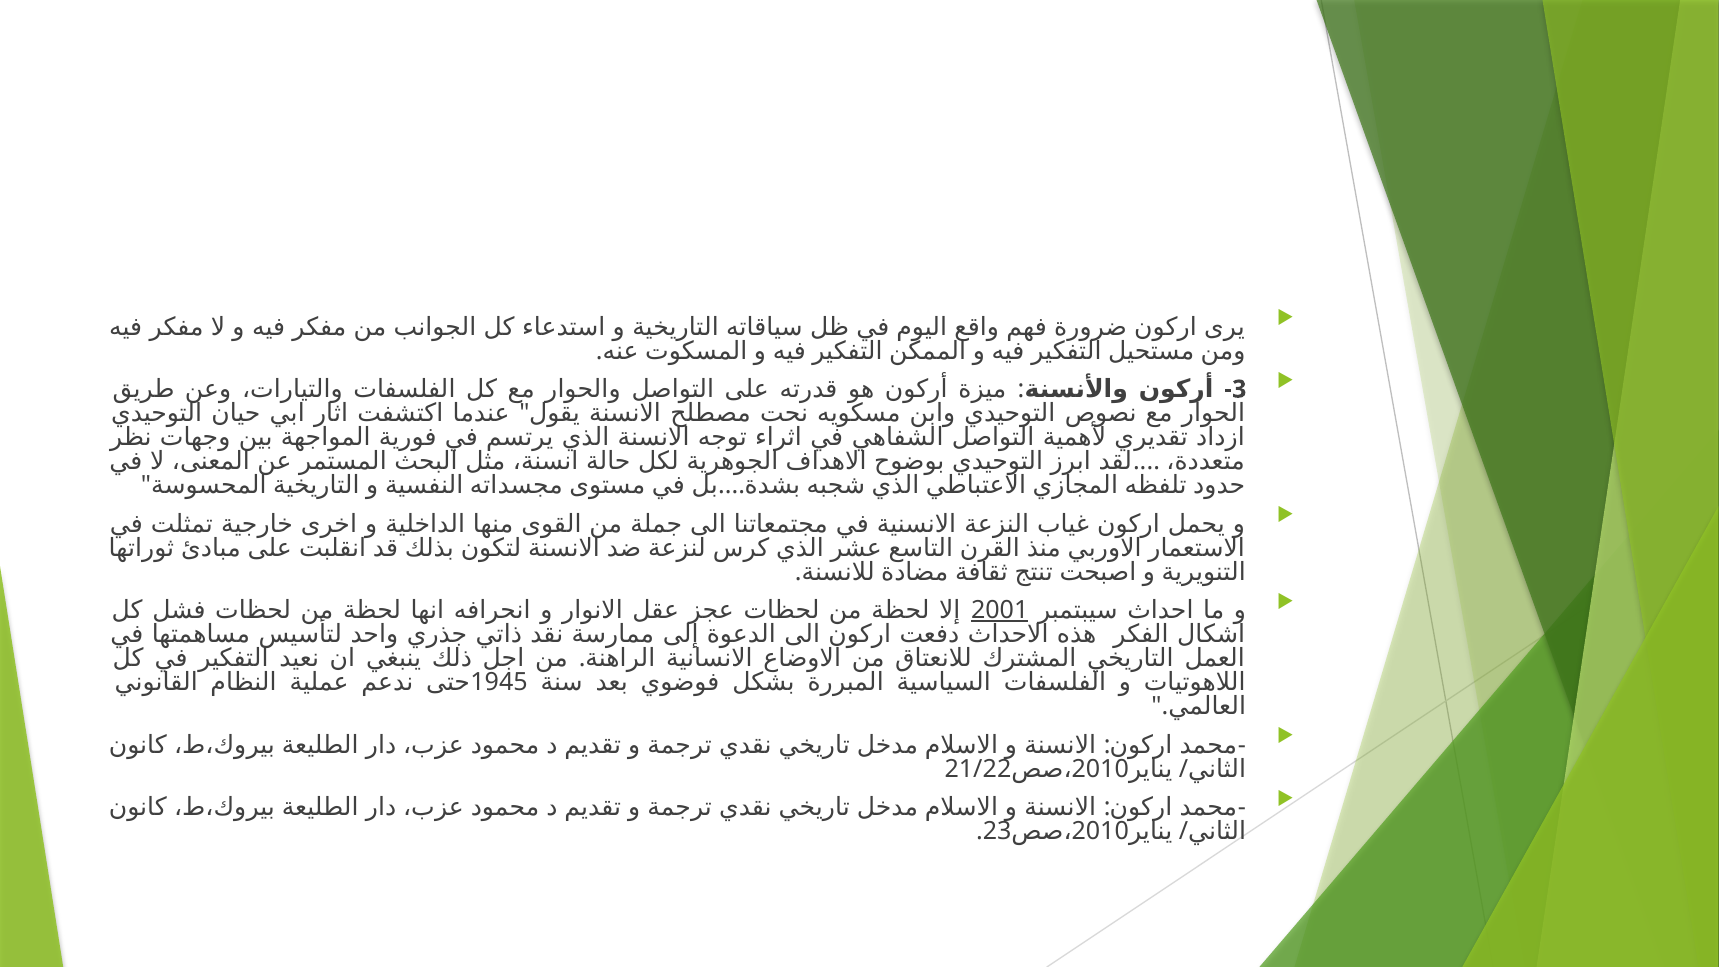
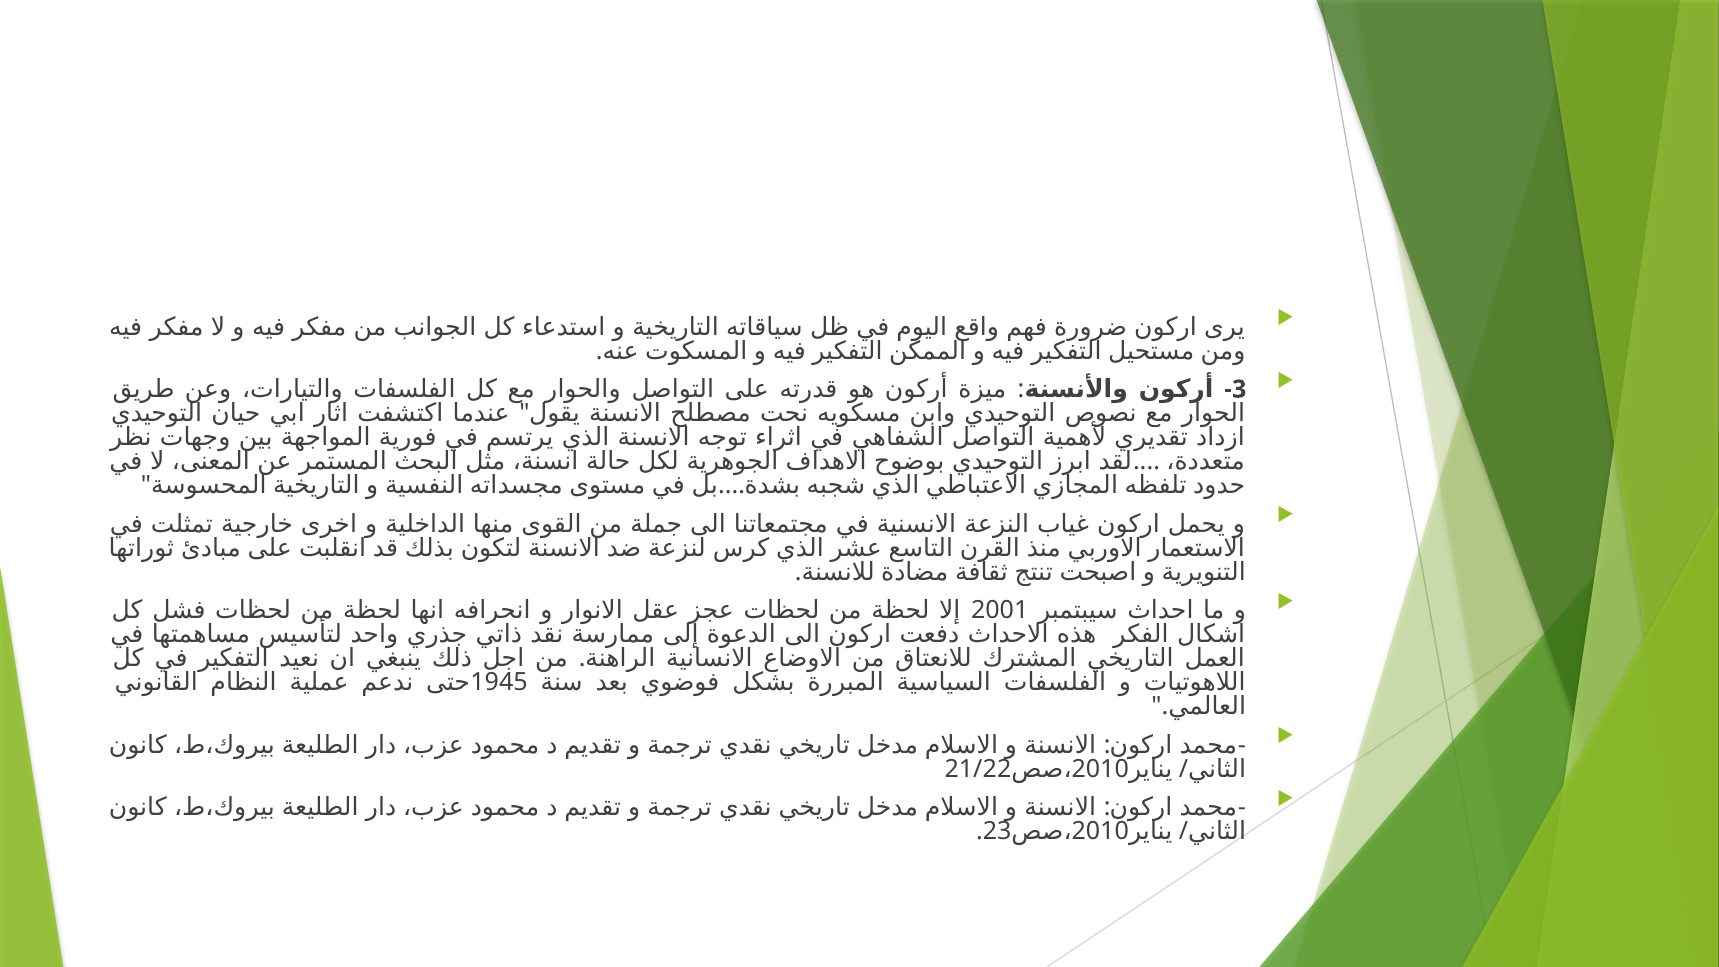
2001 underline: present -> none (1000, 610)
